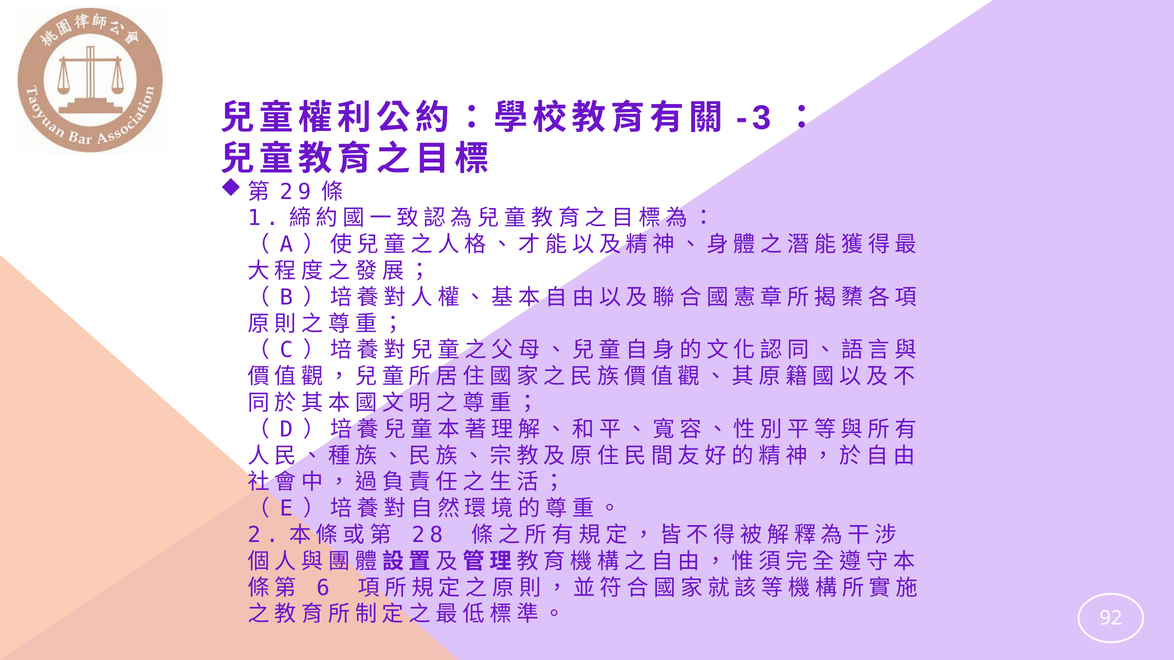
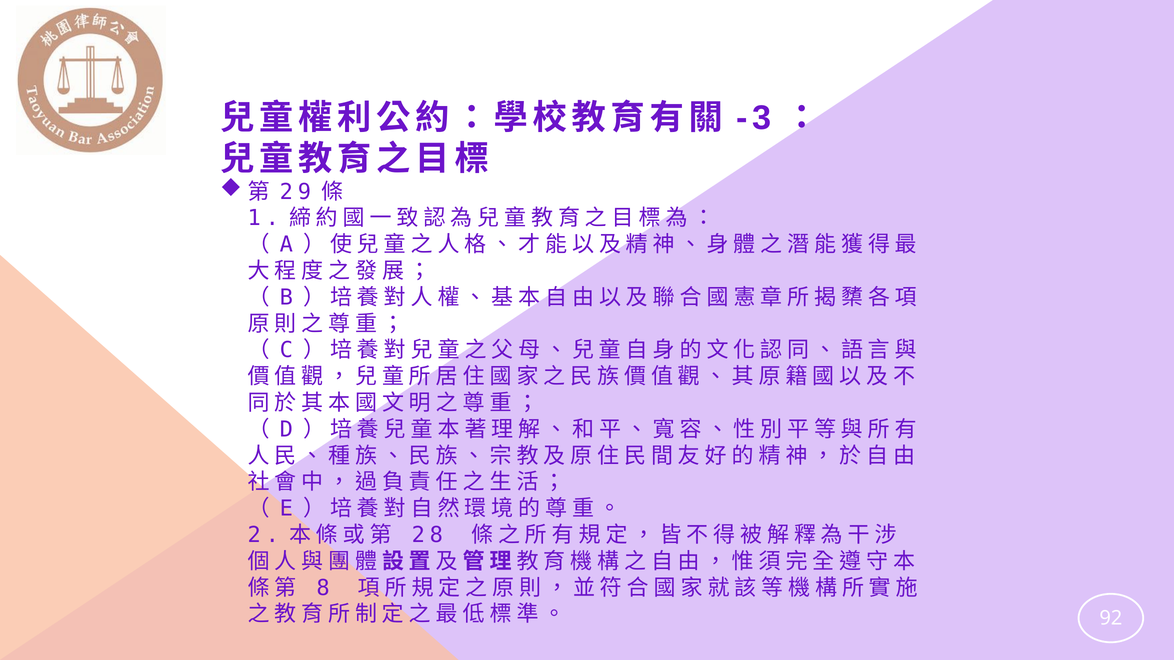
6: 6 -> 8 (323, 588)
